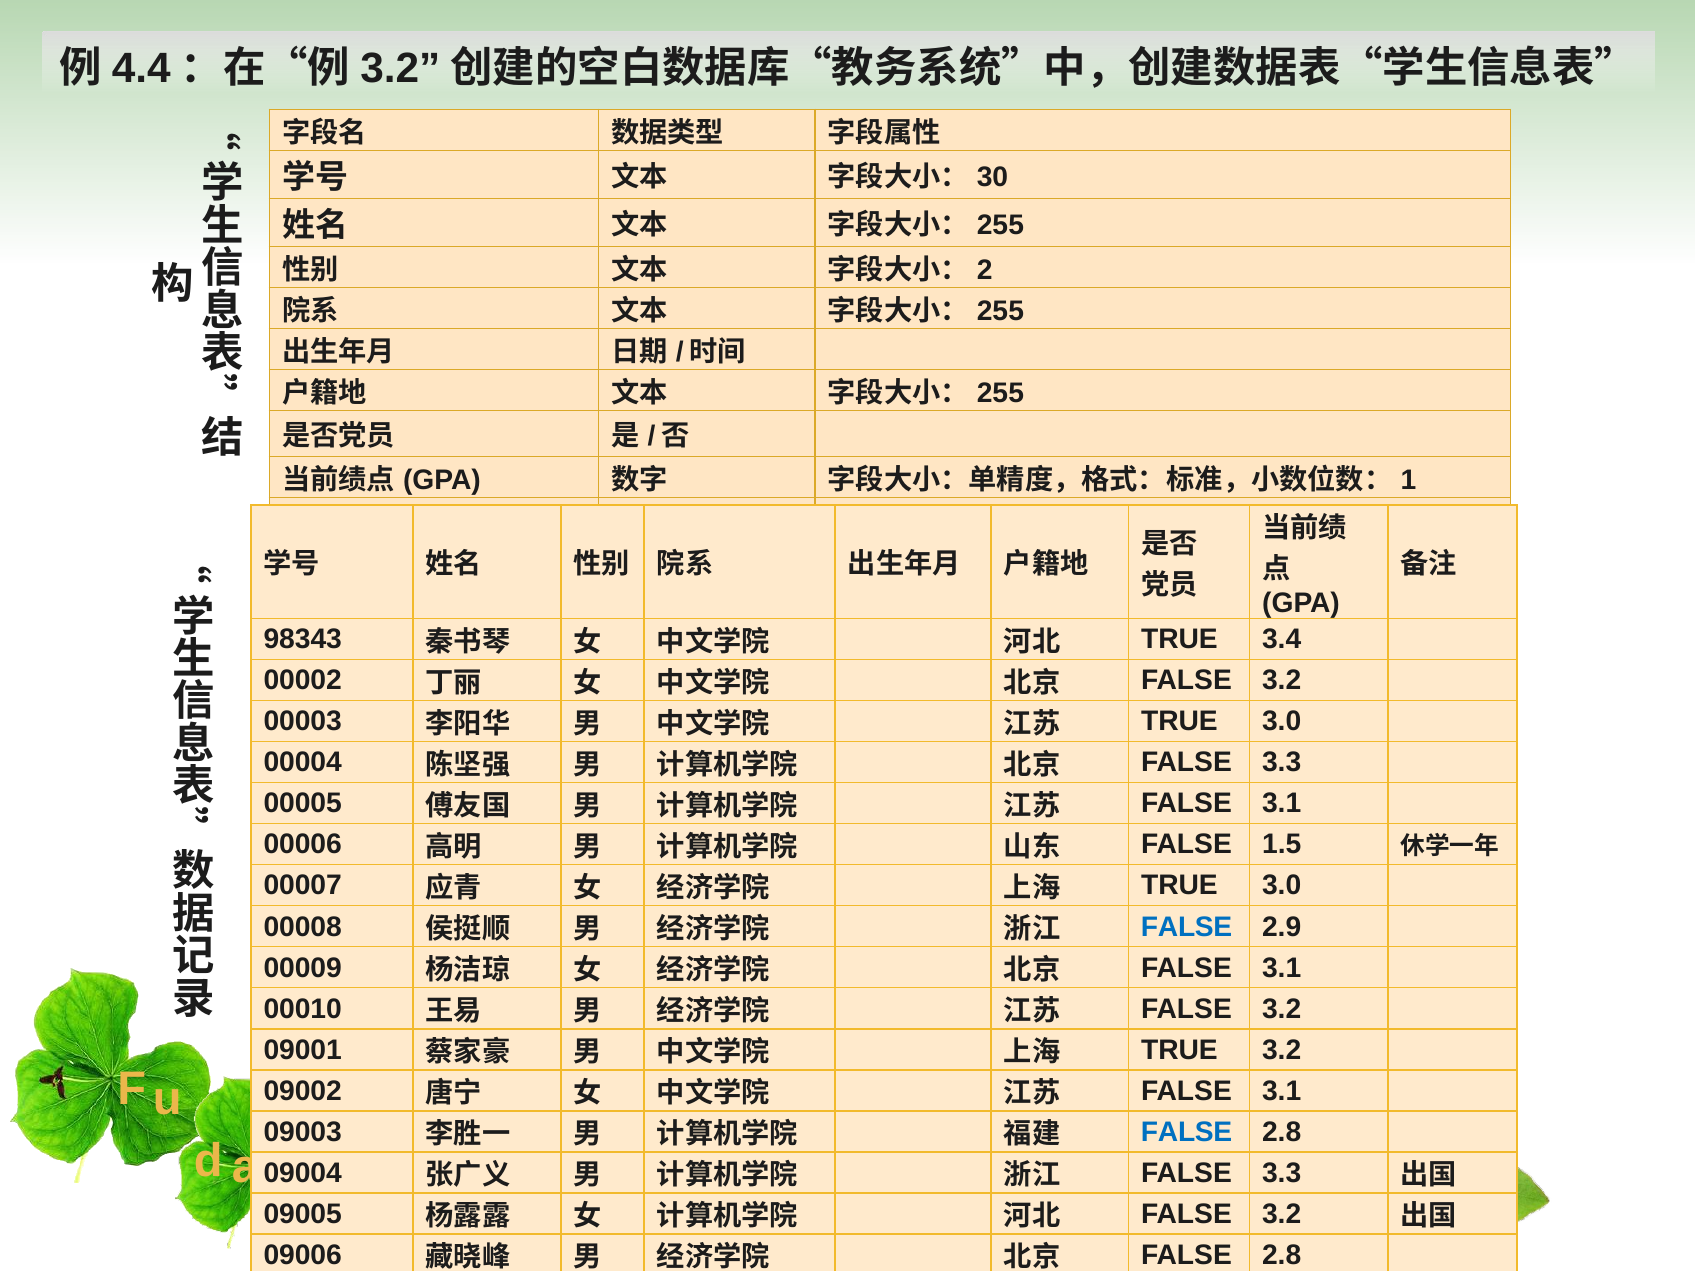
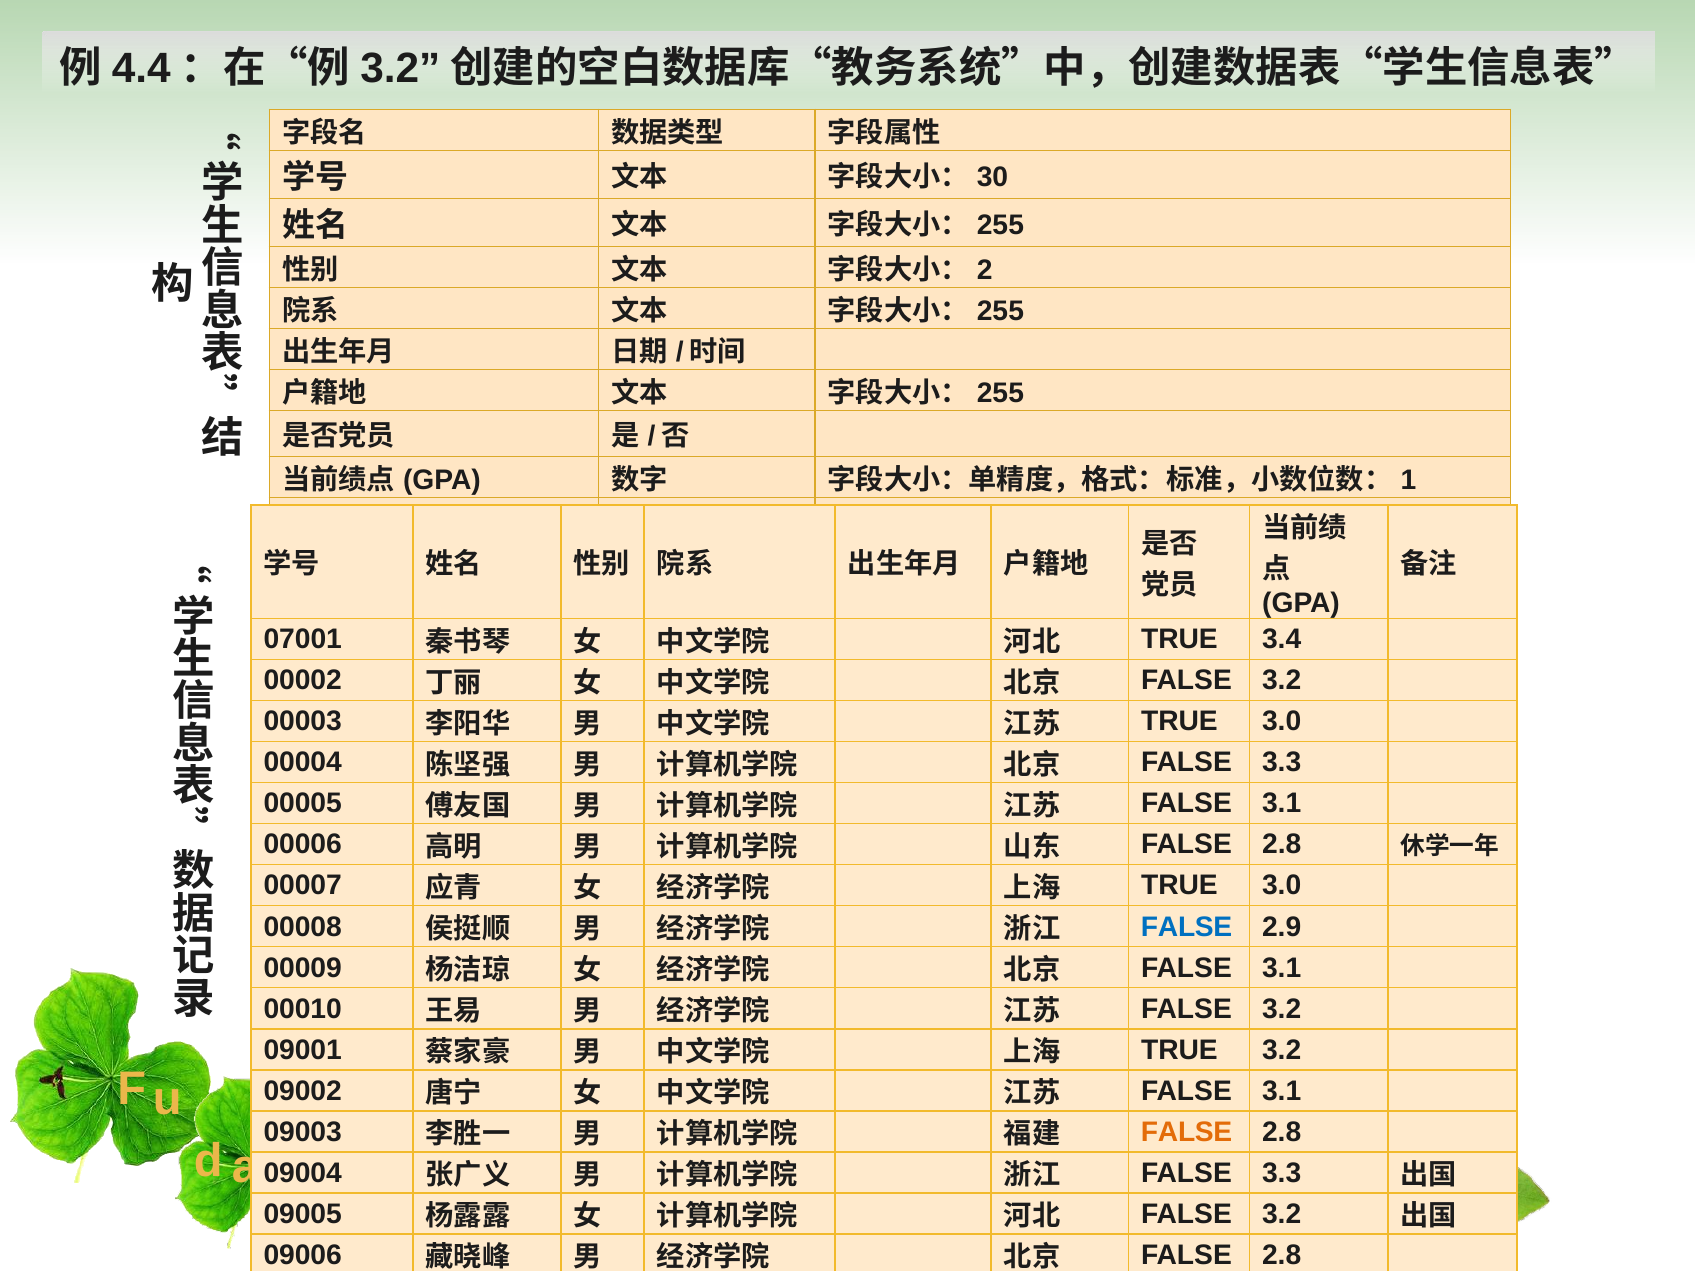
98343: 98343 -> 07001 (303, 640)
1.5: 1.5 -> 2.8 (1282, 845)
FALSE colour: blue -> orange (1187, 1132)
